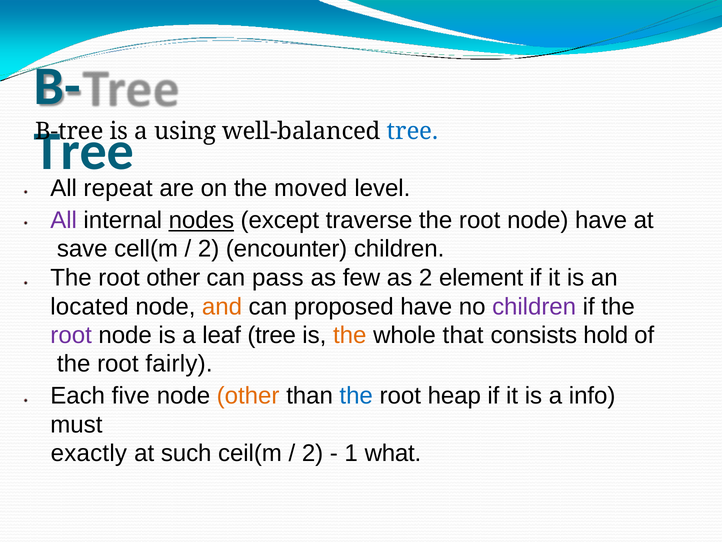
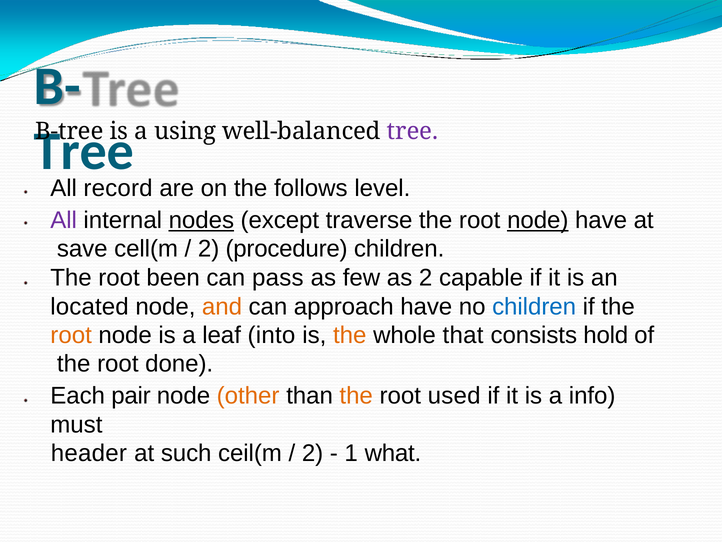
tree colour: blue -> purple (413, 131)
repeat: repeat -> record (118, 188)
moved: moved -> follows (311, 188)
node underline: none -> present (538, 220)
encounter: encounter -> procedure (287, 249)
root other: other -> been (173, 278)
element: element -> capable (481, 278)
proposed: proposed -> approach (344, 306)
children colour: purple -> blue (534, 306)
root colour: purple -> orange (71, 335)
leaf tree: tree -> into (271, 335)
fairly: fairly -> done (179, 364)
five: five -> pair (131, 395)
the colour: blue -> orange (356, 395)
heap: heap -> used (454, 395)
exactly: exactly -> header (89, 453)
